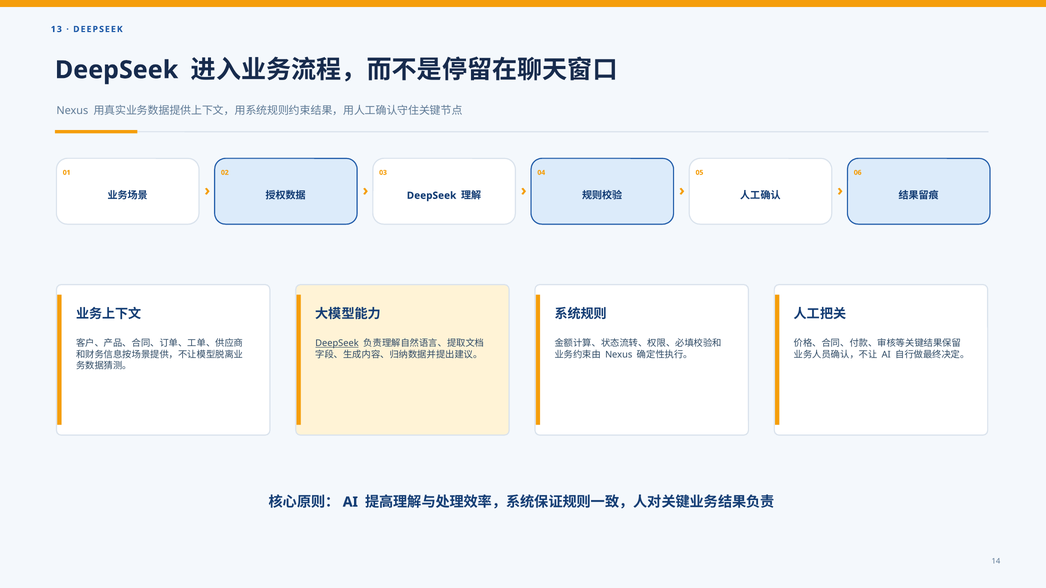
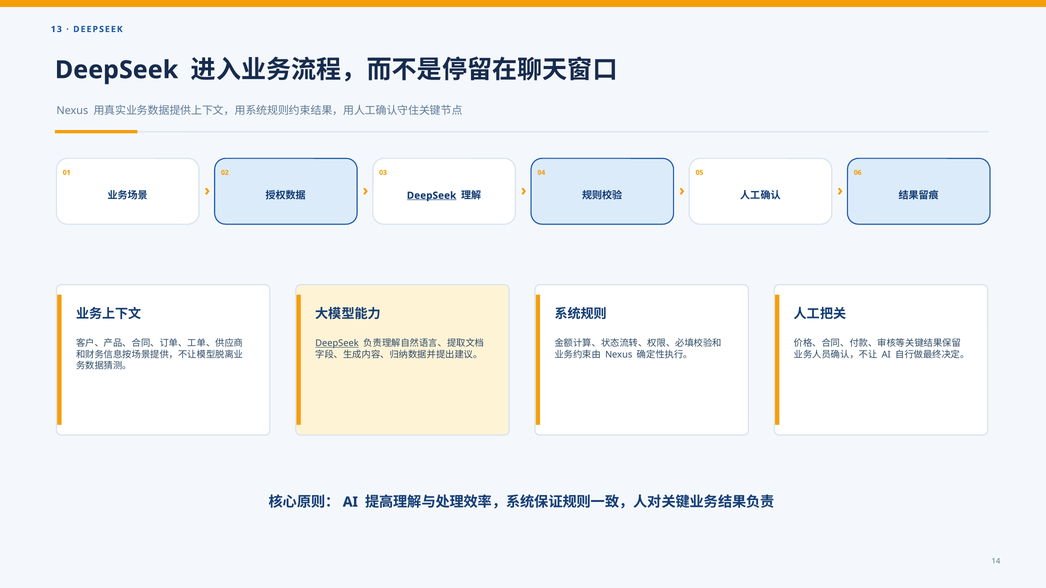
DeepSeek underline: none -> present (432, 196)
